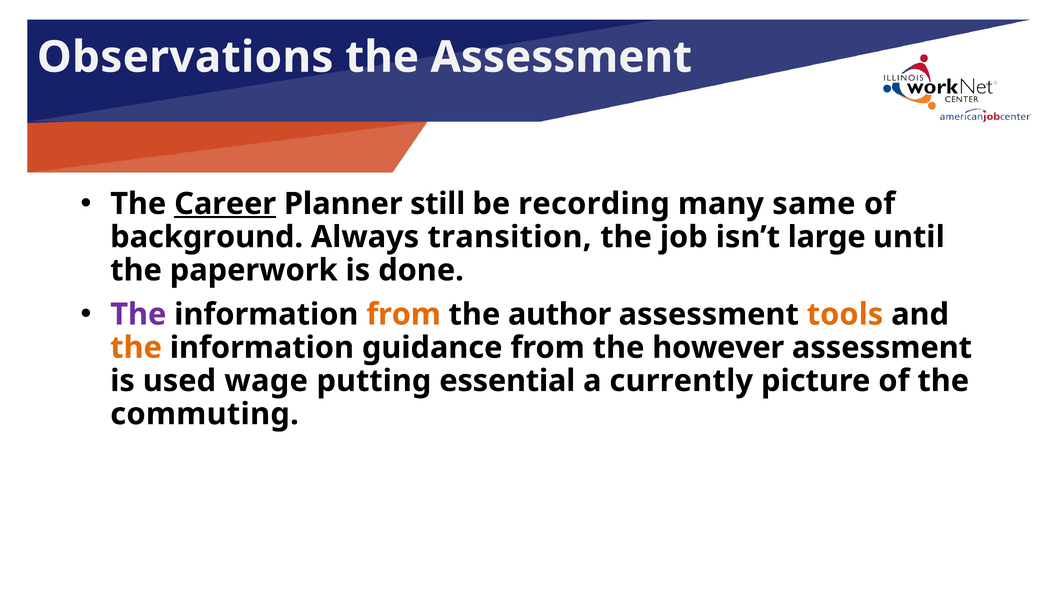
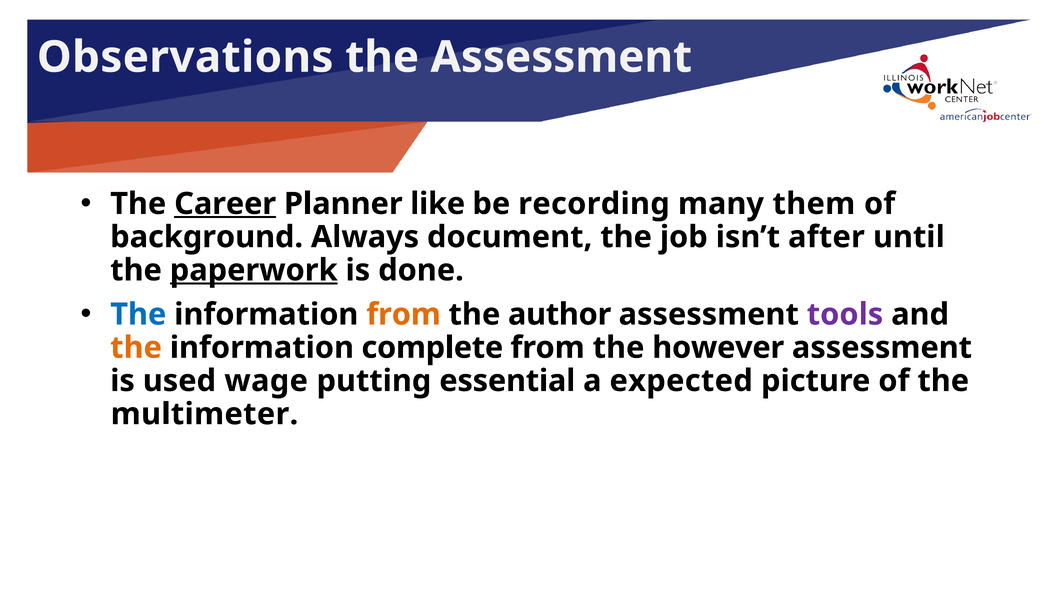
still: still -> like (438, 204)
same: same -> them (814, 204)
transition: transition -> document (510, 237)
large: large -> after (826, 237)
paperwork underline: none -> present (254, 270)
The colour: purple -> blue (138, 314)
tools colour: orange -> purple (845, 314)
guidance: guidance -> complete (432, 348)
currently: currently -> expected (681, 381)
commuting: commuting -> multimeter (204, 414)
